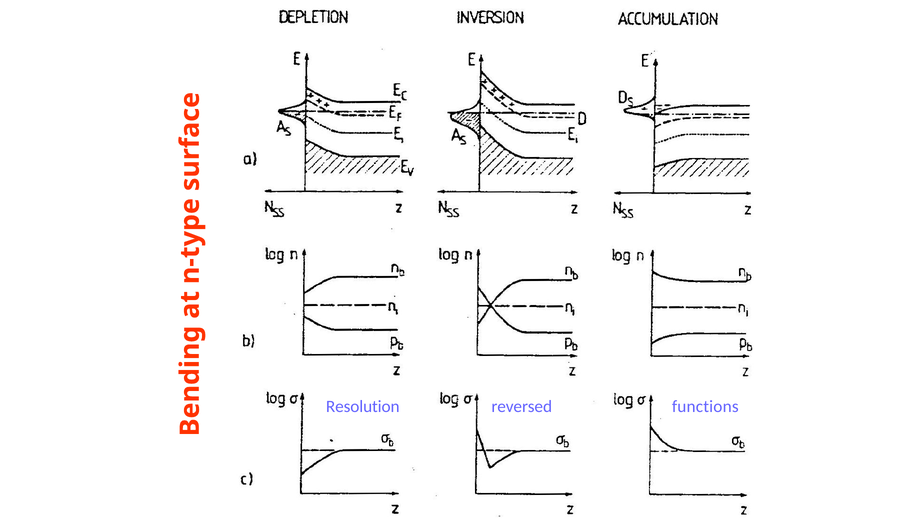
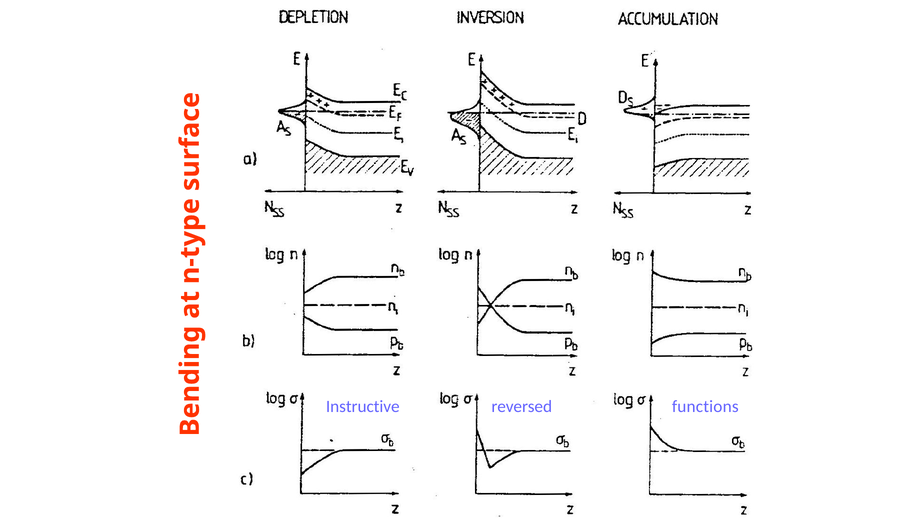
Resolution: Resolution -> Instructive (363, 407)
